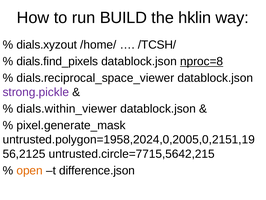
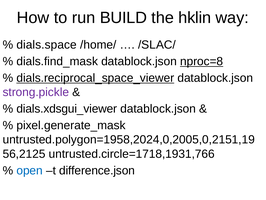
dials.xyzout: dials.xyzout -> dials.space (47, 45)
/TCSH/: /TCSH/ -> /SLAC/ (157, 45)
dials.find_pixels: dials.find_pixels -> dials.find_mask (57, 61)
dials.reciprocal_space_viewer underline: none -> present (95, 78)
dials.within_viewer: dials.within_viewer -> dials.xdsgui_viewer (67, 109)
untrusted.circle=7715,5642,215: untrusted.circle=7715,5642,215 -> untrusted.circle=1718,1931,766 (132, 154)
open colour: orange -> blue (30, 170)
